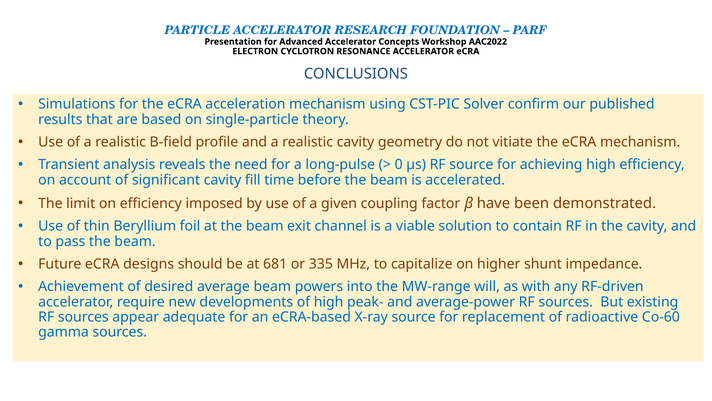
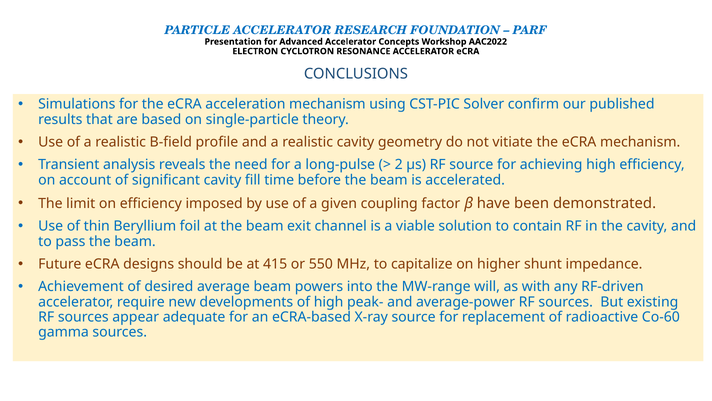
0: 0 -> 2 (399, 165)
681: 681 -> 415 (275, 264)
335: 335 -> 550 (321, 264)
